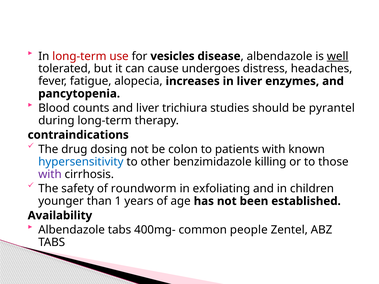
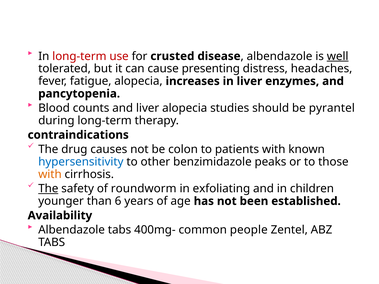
vesicles: vesicles -> crusted (172, 56)
undergoes: undergoes -> presenting (211, 69)
liver trichiura: trichiura -> alopecia (185, 108)
dosing: dosing -> causes (109, 149)
killing: killing -> peaks (270, 162)
with colour: purple -> orange (50, 174)
The underline: none -> present (48, 189)
1: 1 -> 6 (118, 201)
